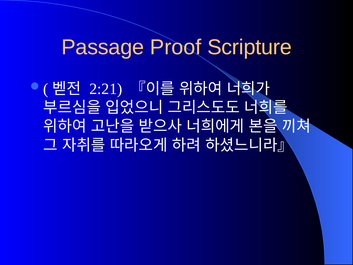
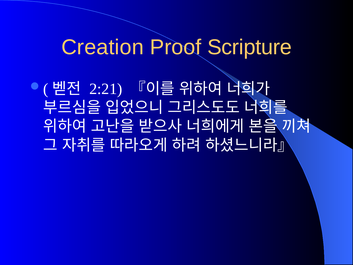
Passage: Passage -> Creation (103, 47)
